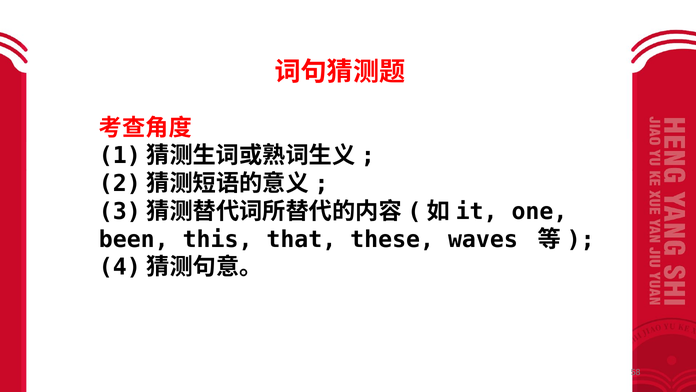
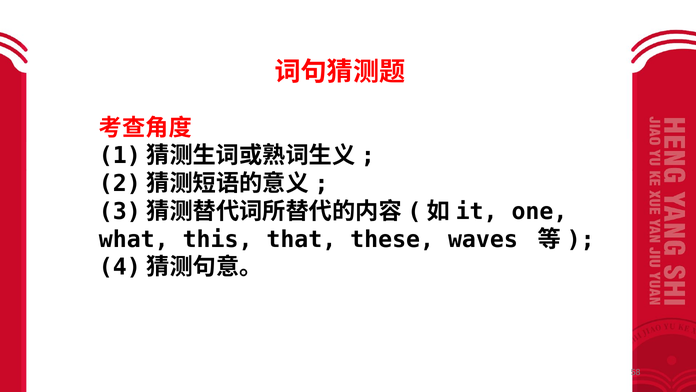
been: been -> what (134, 239)
